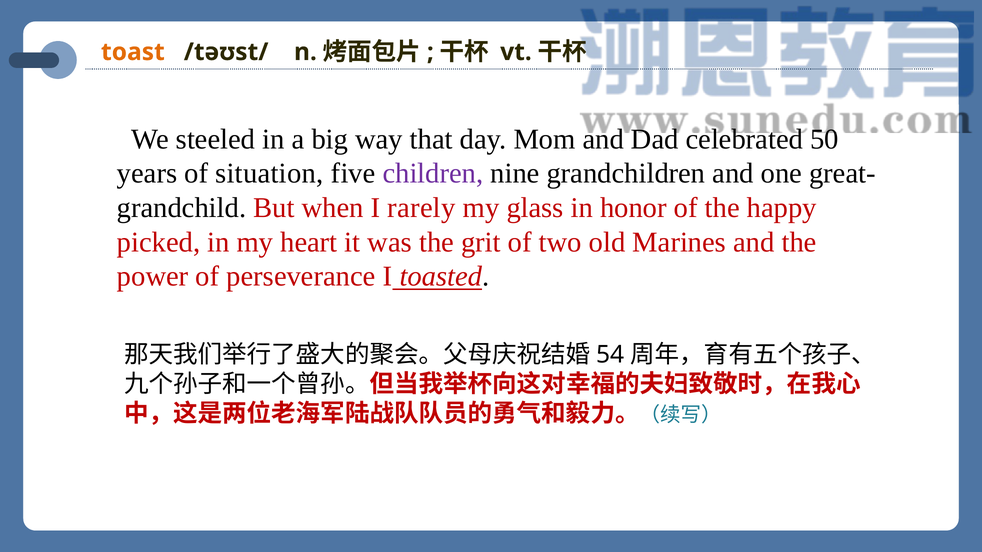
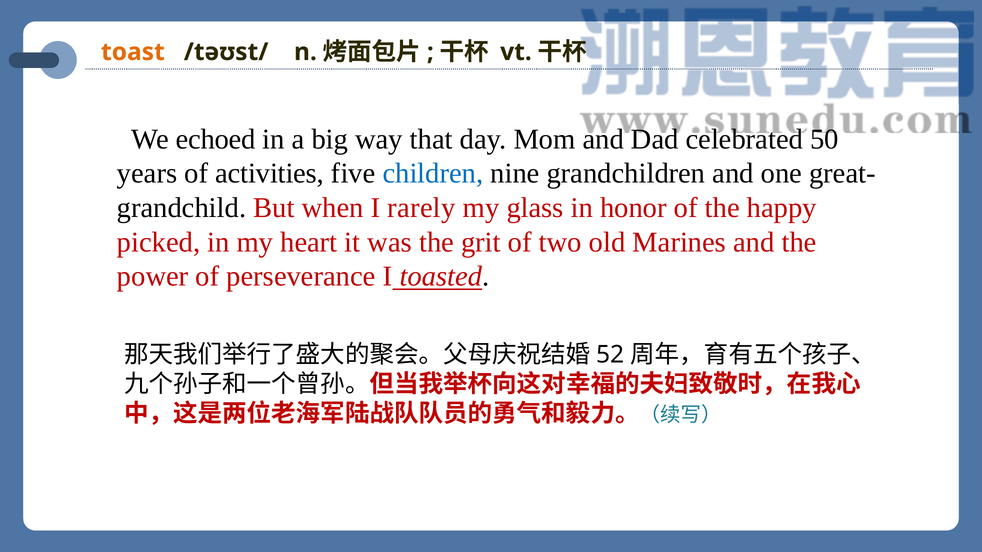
steeled: steeled -> echoed (216, 139)
situation: situation -> activities (270, 174)
children colour: purple -> blue (433, 174)
54: 54 -> 52 (610, 355)
